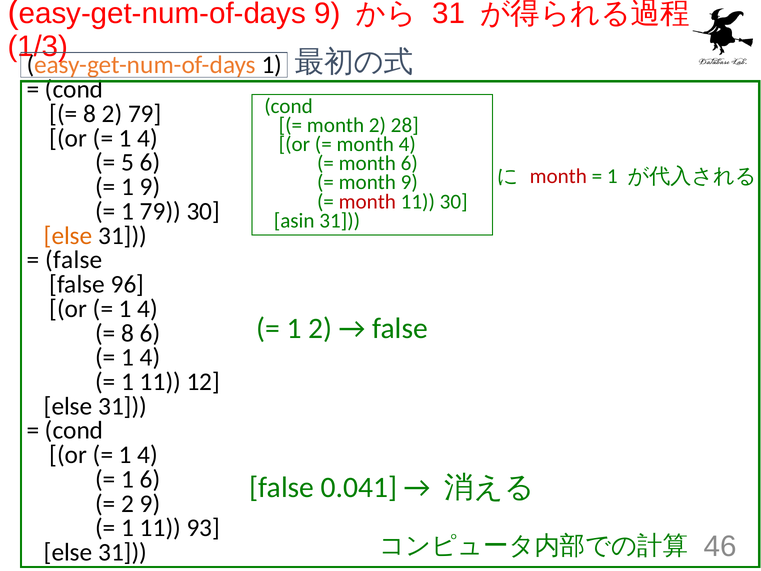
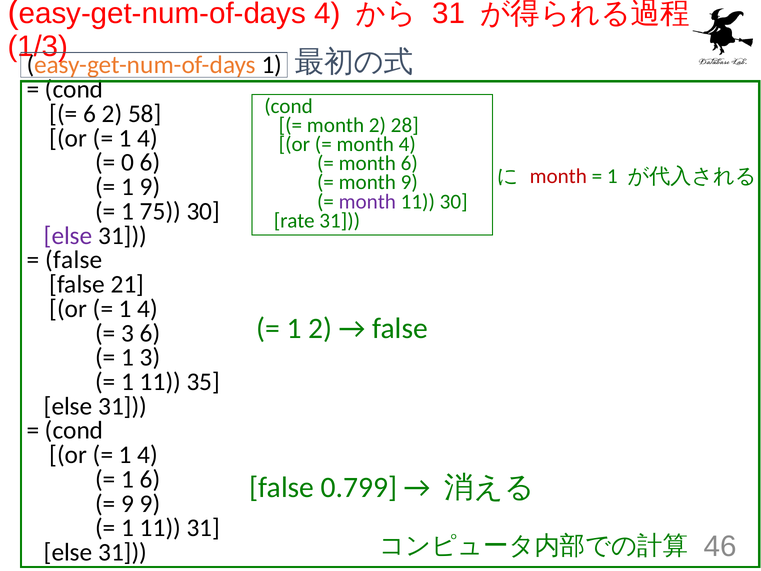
easy-get-num-of-days 9: 9 -> 4 (327, 13)
8: 8 -> 6 (90, 114)
2 79: 79 -> 58 (145, 114)
5: 5 -> 0 (128, 162)
month colour: red -> purple (367, 201)
1 79: 79 -> 75 (160, 211)
asin: asin -> rate (294, 220)
else colour: orange -> purple (68, 236)
96: 96 -> 21 (127, 284)
8: 8 -> 3 (128, 333)
4: 4 -> 3 (150, 357)
12: 12 -> 35 (203, 382)
0.041: 0.041 -> 0.799 (359, 487)
2: 2 -> 9 (128, 504)
11 93: 93 -> 31 (203, 528)
